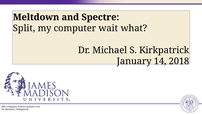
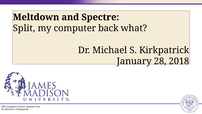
wait: wait -> back (108, 28)
14: 14 -> 28 (160, 61)
